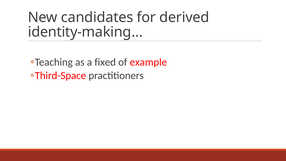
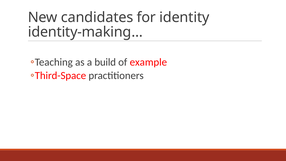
derived: derived -> identity (184, 17)
fixed: fixed -> build (105, 62)
